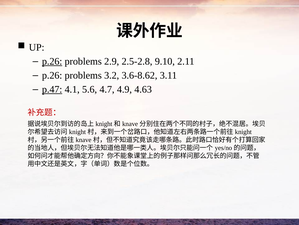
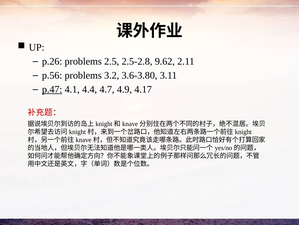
p.26 underline: present -> none (52, 61)
2.9: 2.9 -> 2.5 (112, 61)
9.10: 9.10 -> 9.62 (165, 61)
p.26: p.26 -> p.56 (52, 75)
3.6-8.62: 3.6-8.62 -> 3.6-3.80 (139, 75)
5.6: 5.6 -> 4.4 (90, 89)
4.63: 4.63 -> 4.17 (143, 89)
